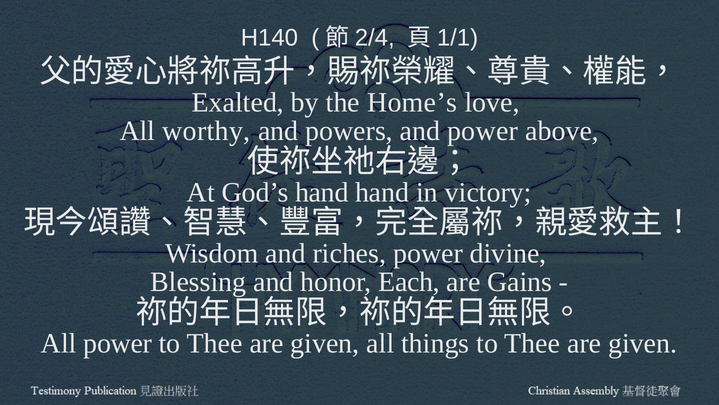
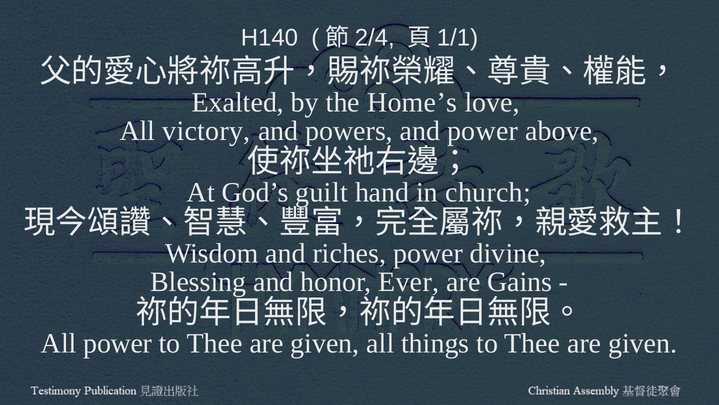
worthy: worthy -> victory (206, 131)
God’s hand: hand -> guilt (322, 192)
victory: victory -> church (488, 192)
Each: Each -> Ever (409, 282)
